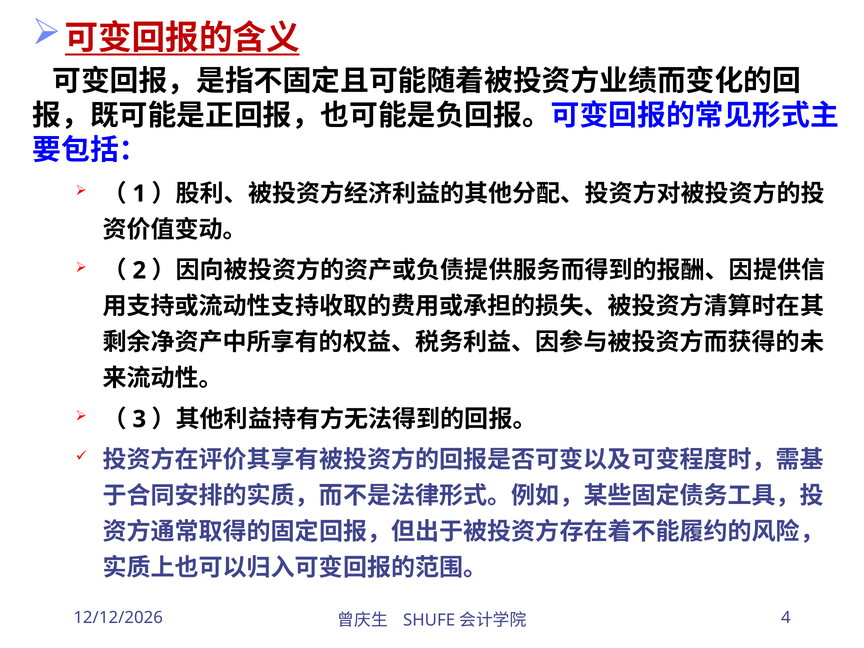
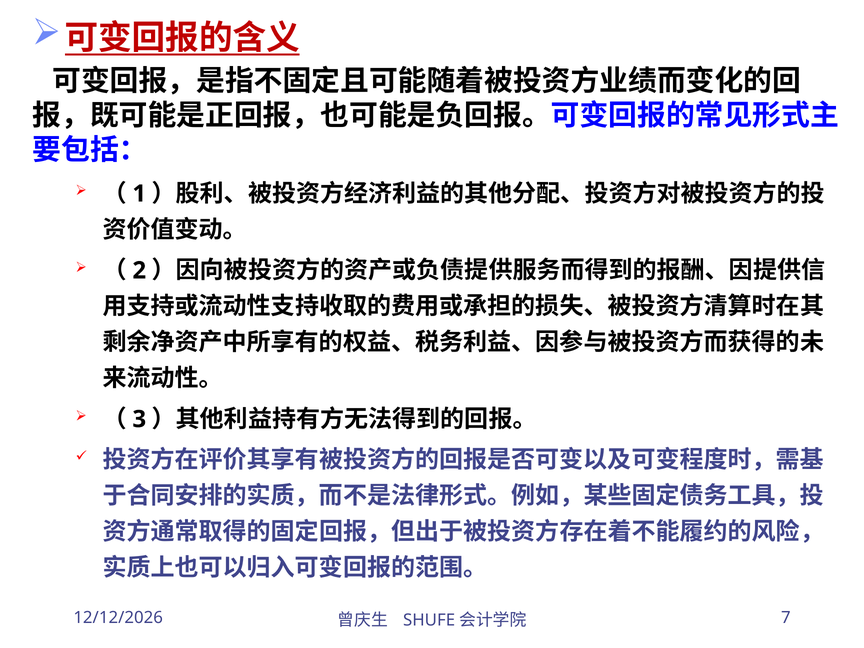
4: 4 -> 7 (786, 618)
